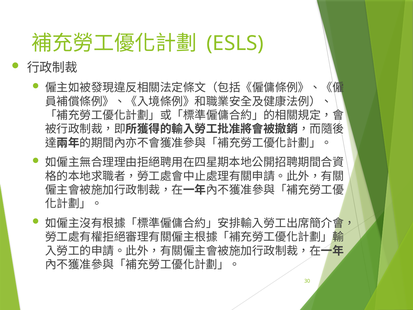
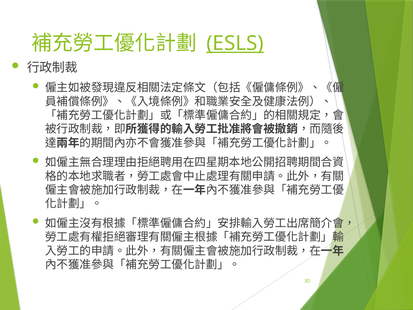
ESLS underline: none -> present (235, 43)
